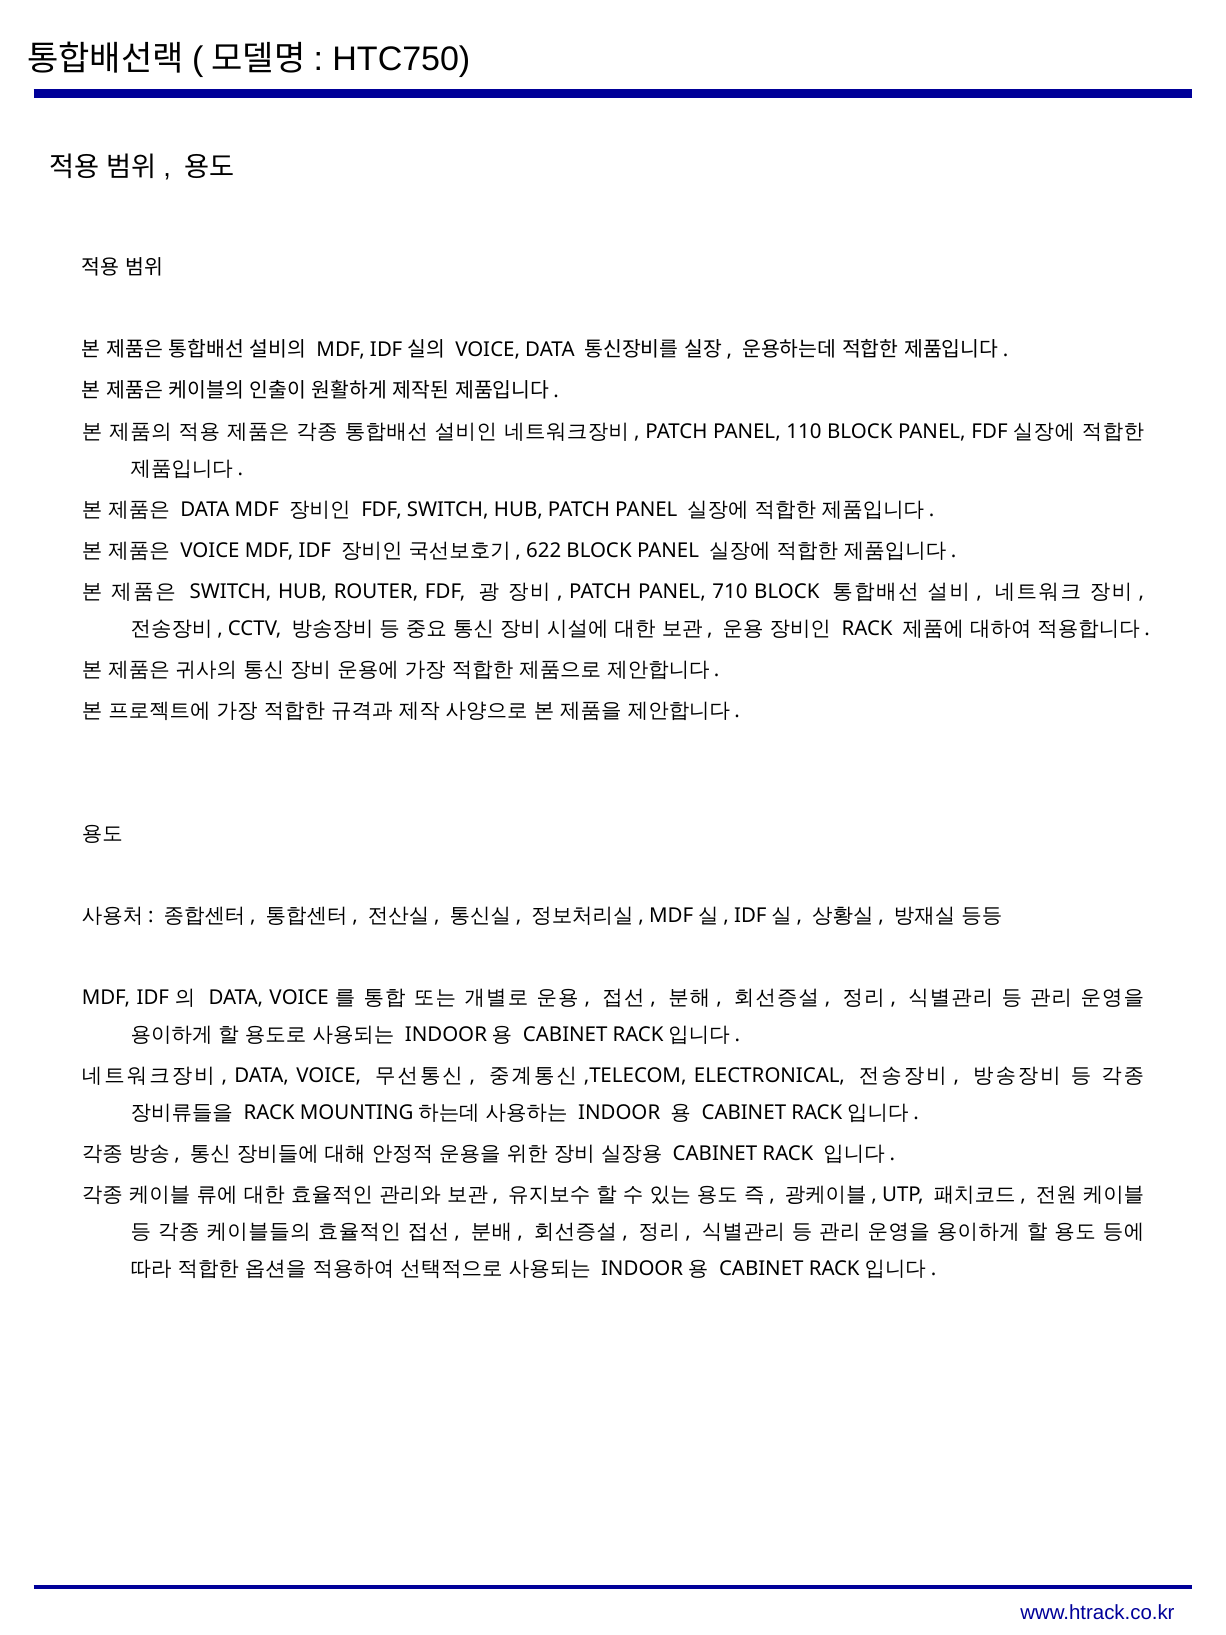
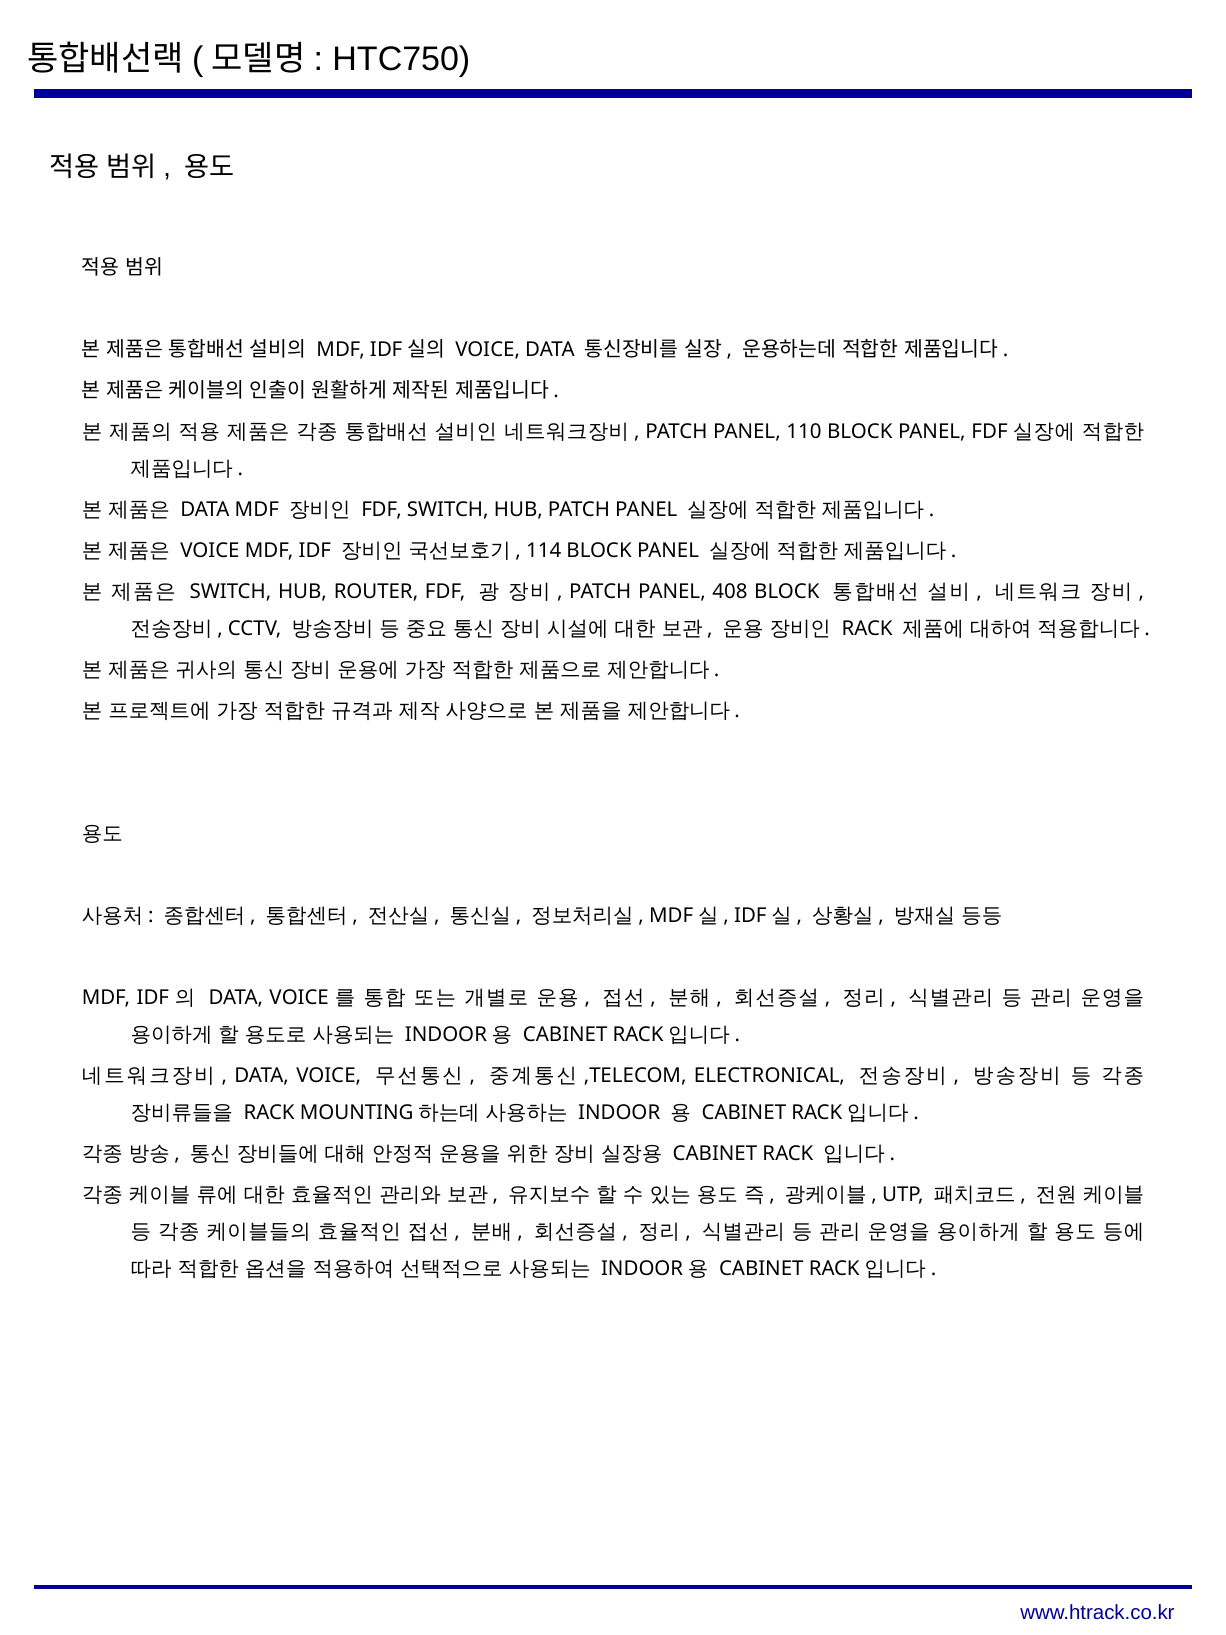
622: 622 -> 114 (544, 551)
710: 710 -> 408 (730, 592)
